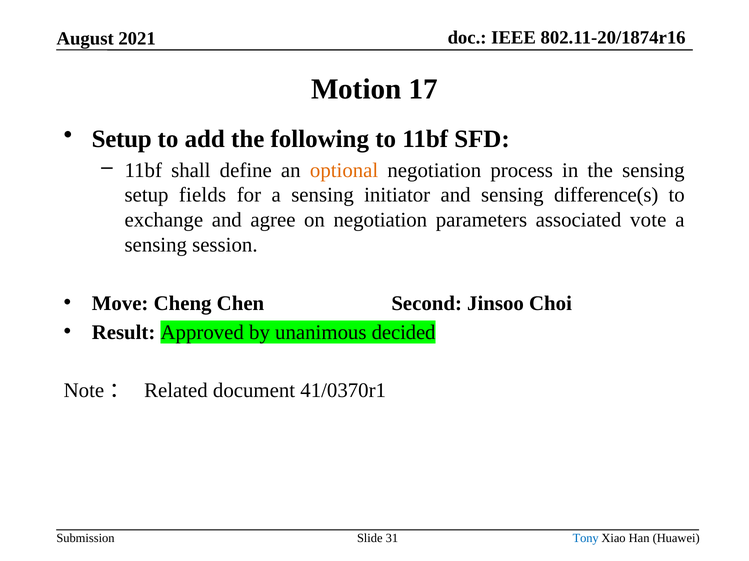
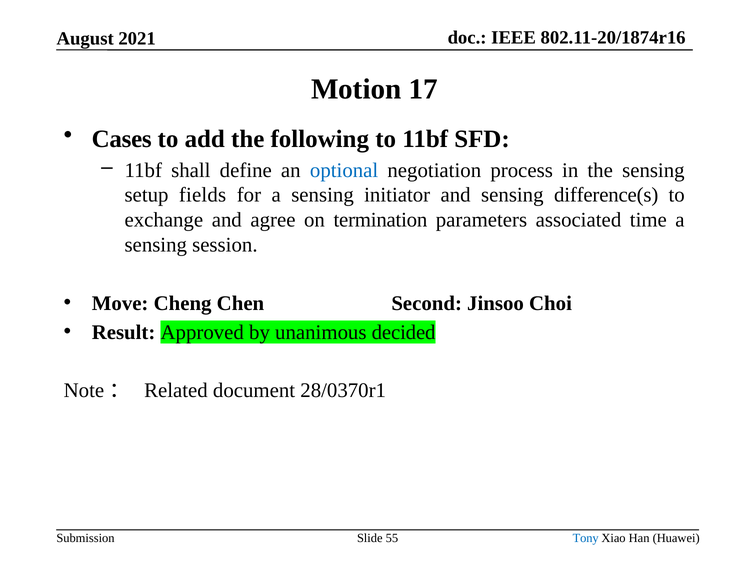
Setup: Setup -> Cases (122, 139)
optional colour: orange -> blue (344, 170)
on negotiation: negotiation -> termination (380, 220)
vote: vote -> time (648, 220)
41/0370r1: 41/0370r1 -> 28/0370r1 (343, 391)
31: 31 -> 55 (392, 539)
